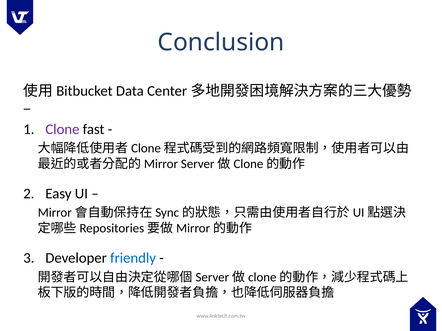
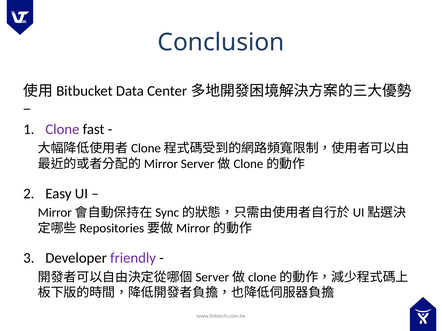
friendly colour: blue -> purple (133, 258)
